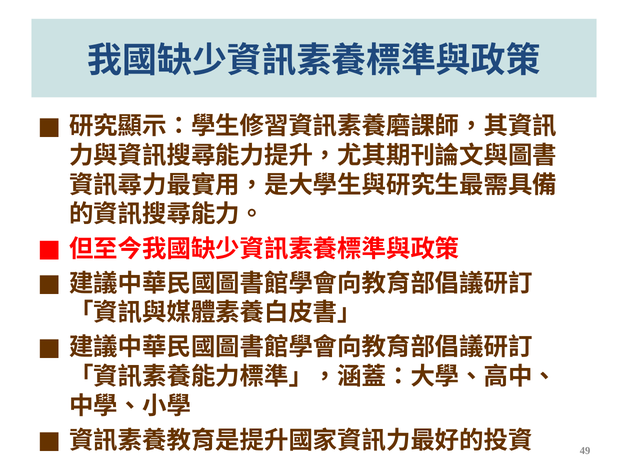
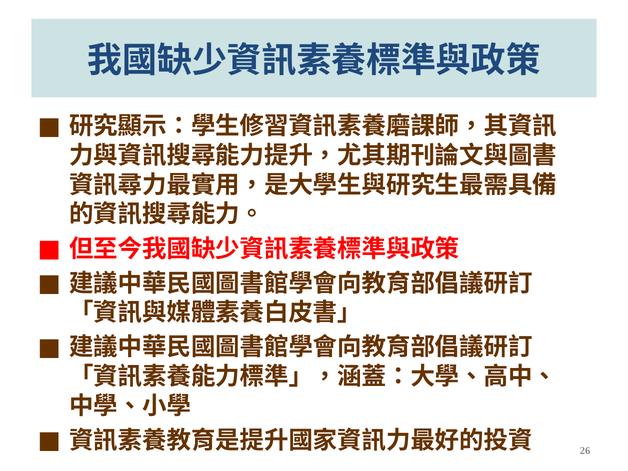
49: 49 -> 26 (585, 451)
